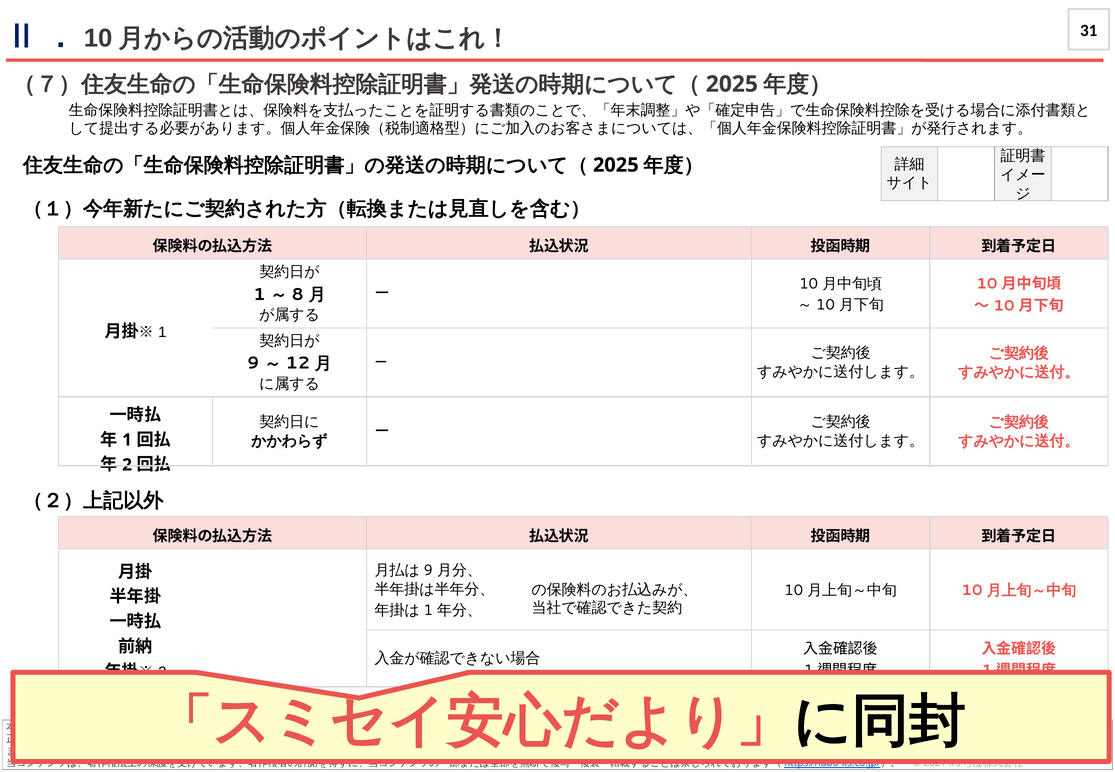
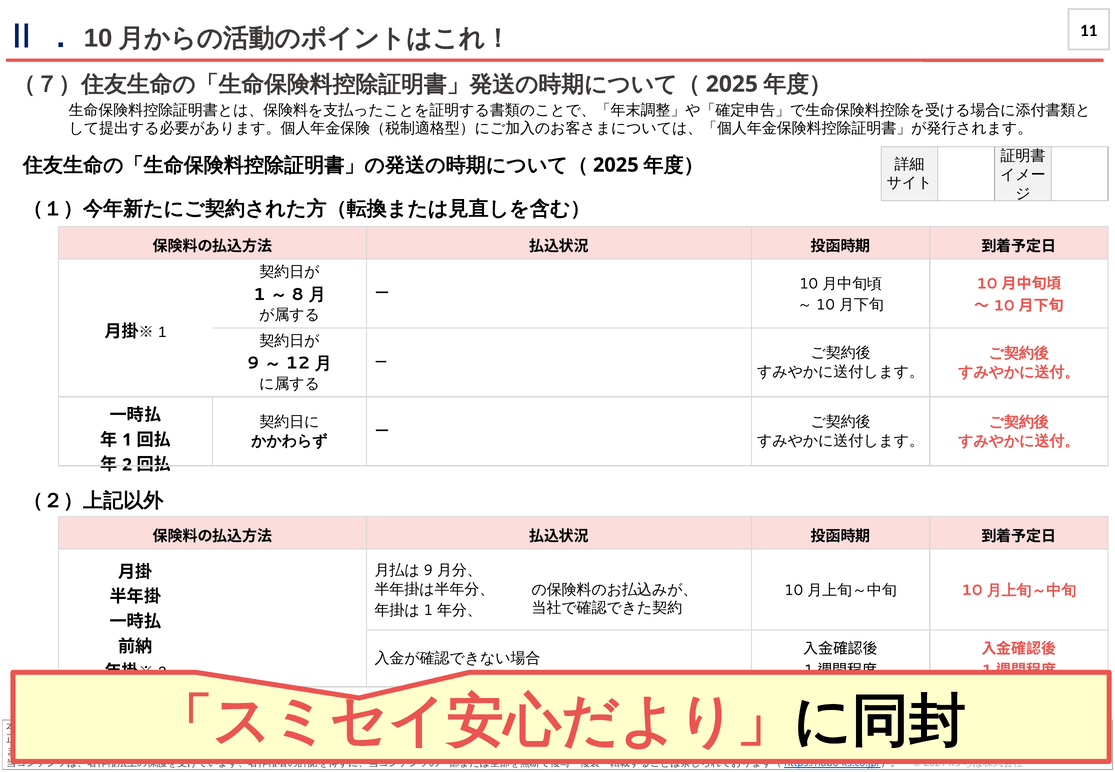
31: 31 -> 11 (1089, 30)
